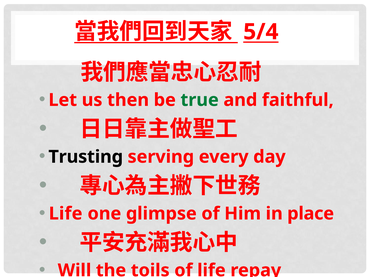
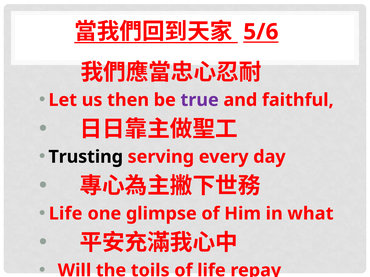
5/4: 5/4 -> 5/6 (261, 32)
true colour: green -> purple (200, 100)
place: place -> what (310, 214)
